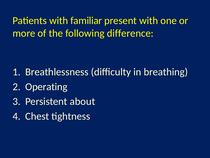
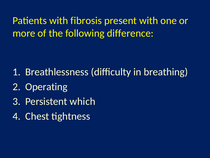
familiar: familiar -> fibrosis (86, 21)
about: about -> which (82, 101)
